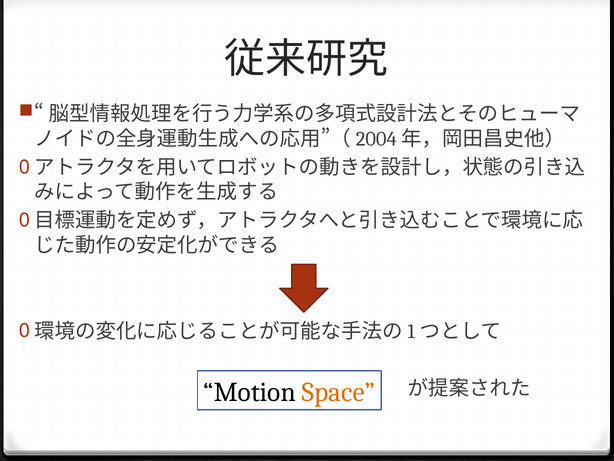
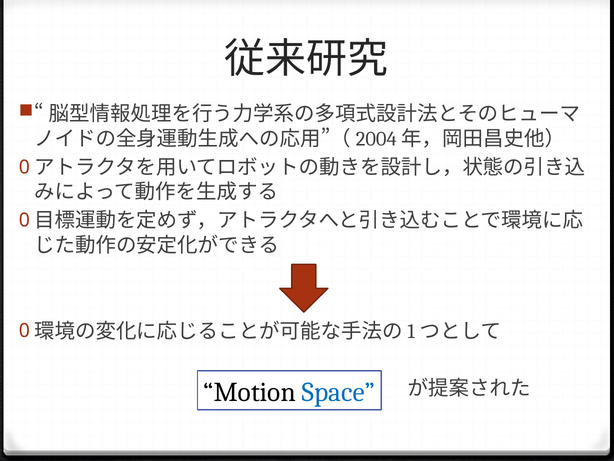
Space colour: orange -> blue (338, 392)
